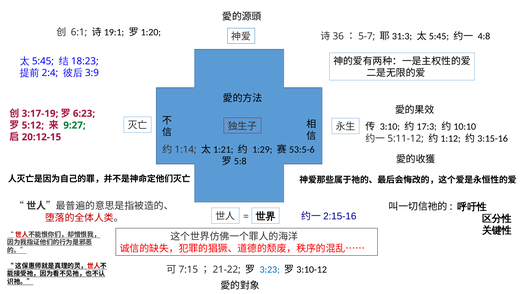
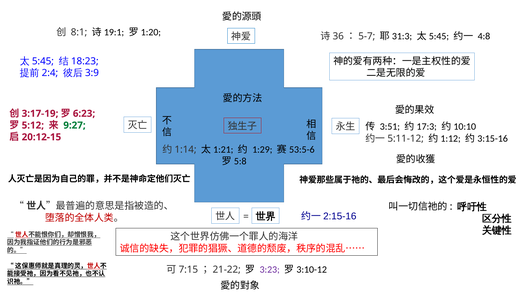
6:1: 6:1 -> 8:1 (79, 32)
3:10: 3:10 -> 3:51 (390, 127)
3:23 colour: blue -> purple (270, 270)
